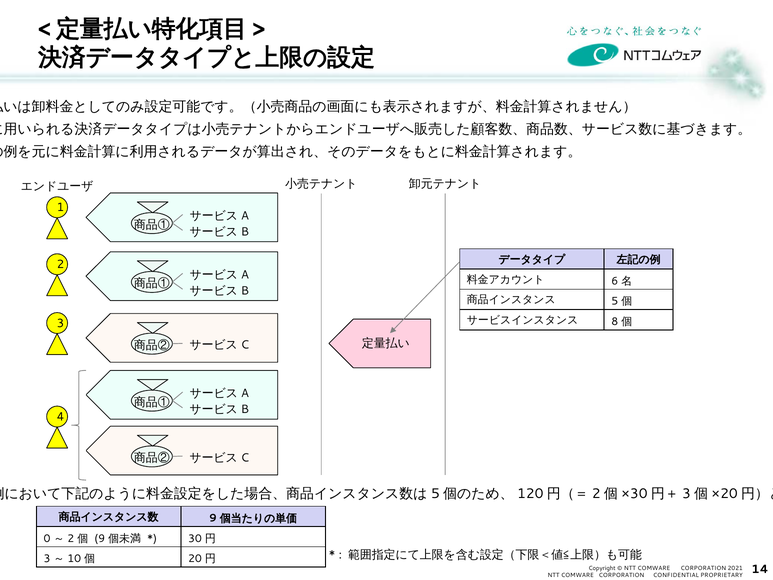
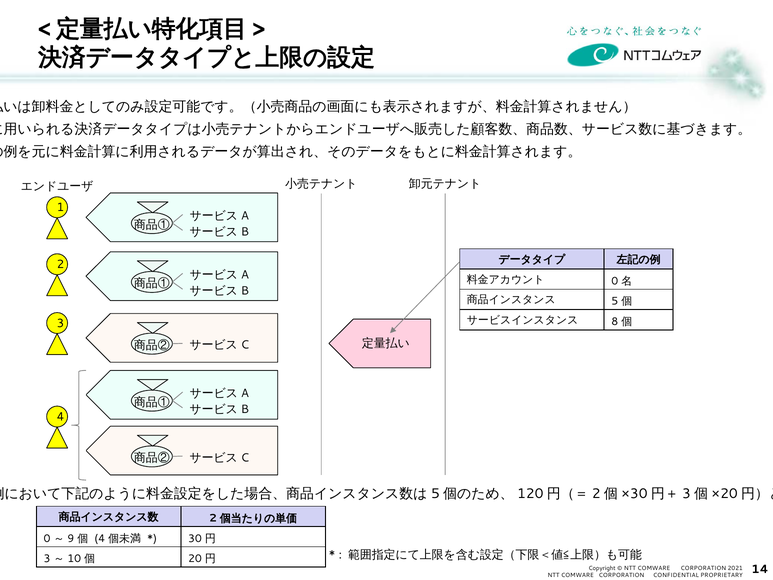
6: 6 -> 0 (615, 281)
9: 9 -> 2 (213, 518)
2: 2 -> 9 (71, 538)
9: 9 -> 4 (100, 538)
